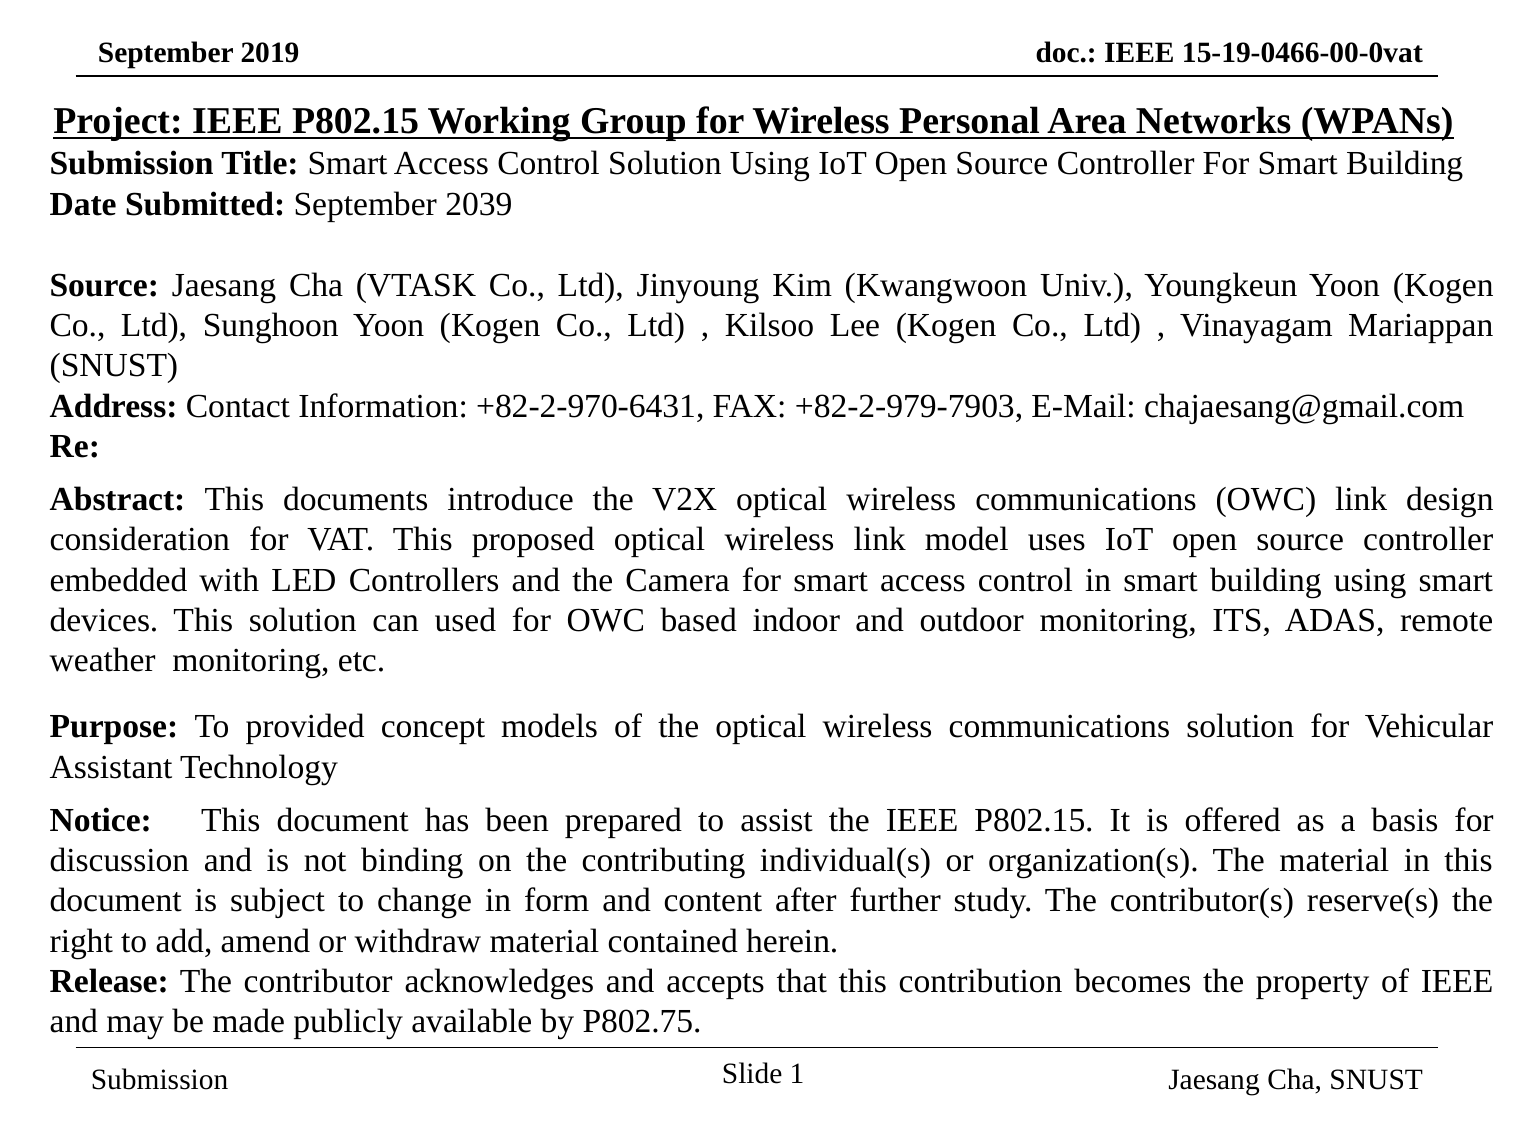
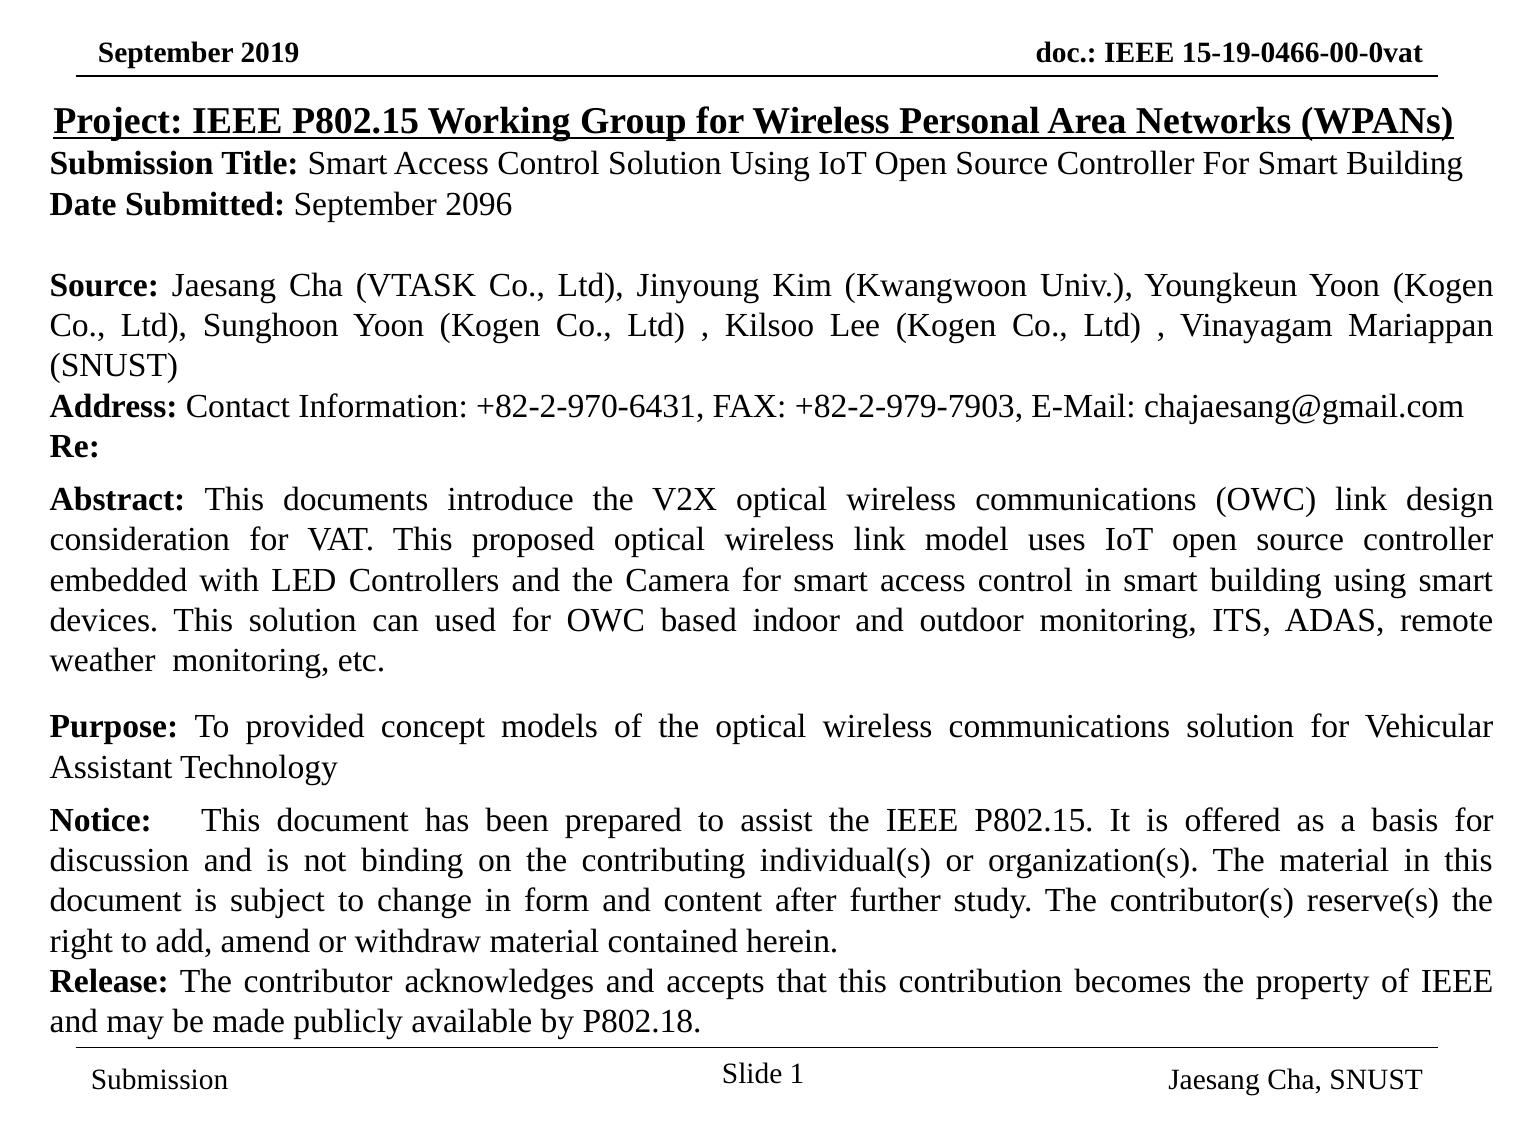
2039: 2039 -> 2096 (479, 204)
P802.75: P802.75 -> P802.18 (642, 1021)
